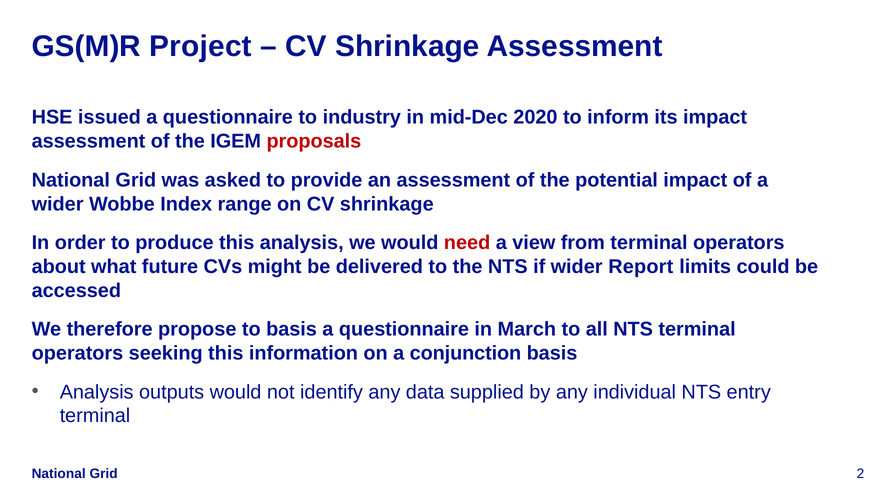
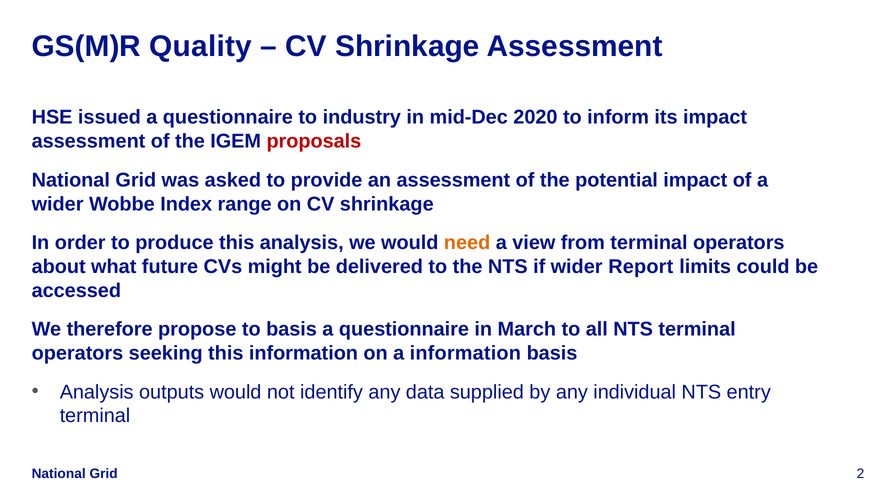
Project: Project -> Quality (201, 46)
need colour: red -> orange (467, 243)
a conjunction: conjunction -> information (465, 353)
